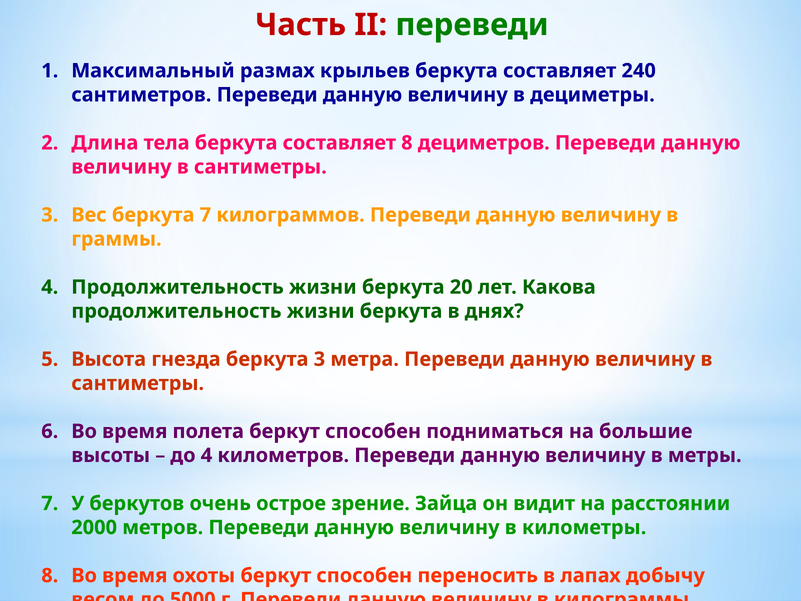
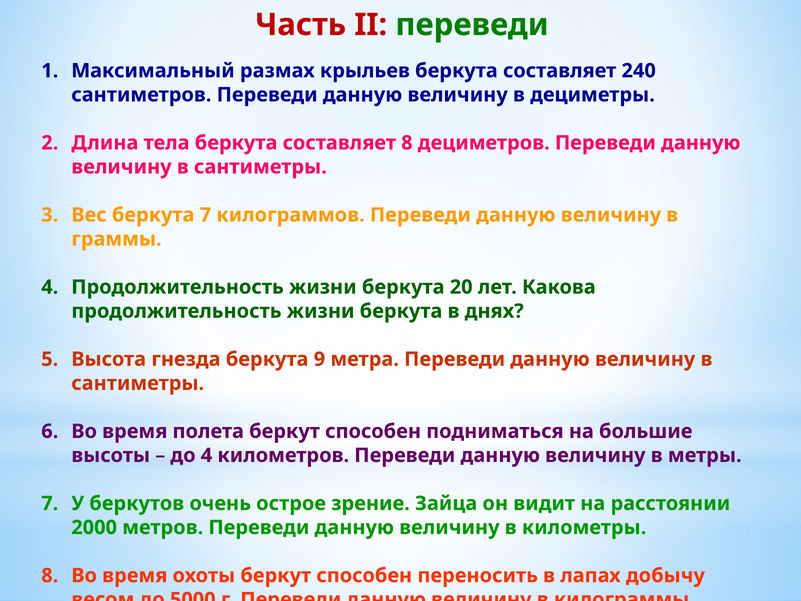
беркута 3: 3 -> 9 (319, 359)
